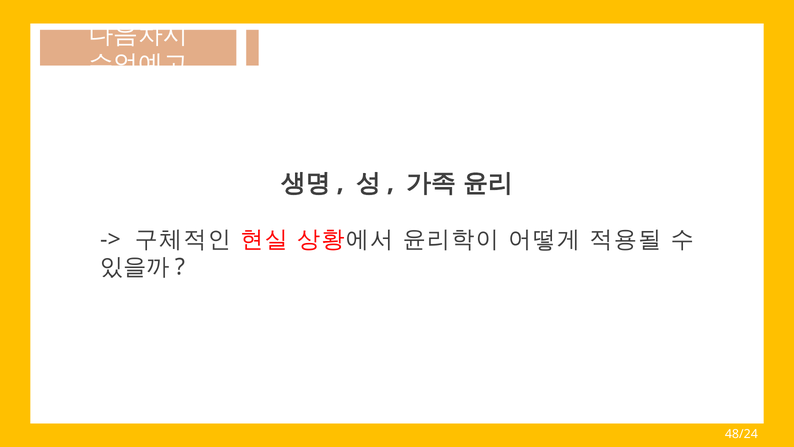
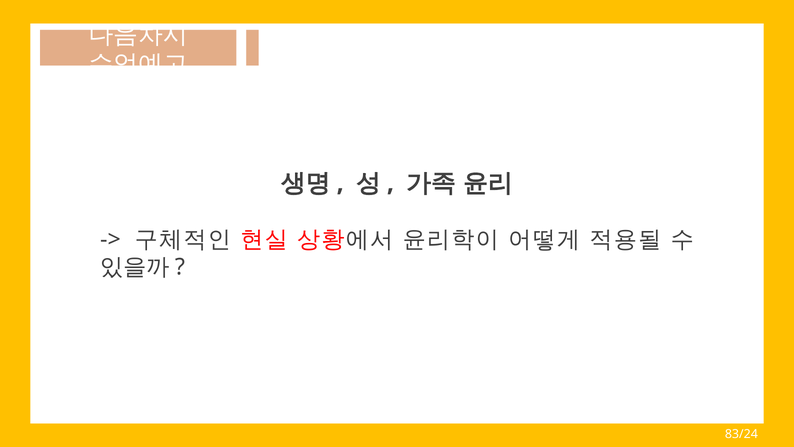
48/24: 48/24 -> 83/24 (741, 434)
